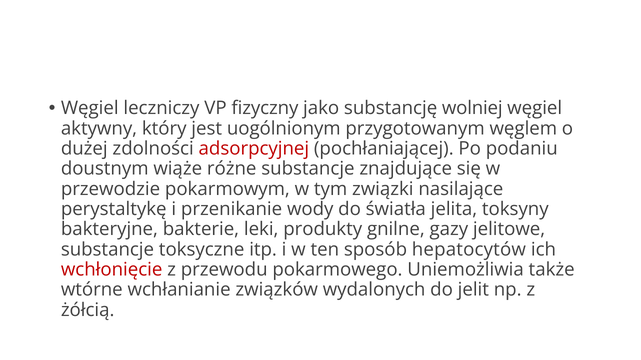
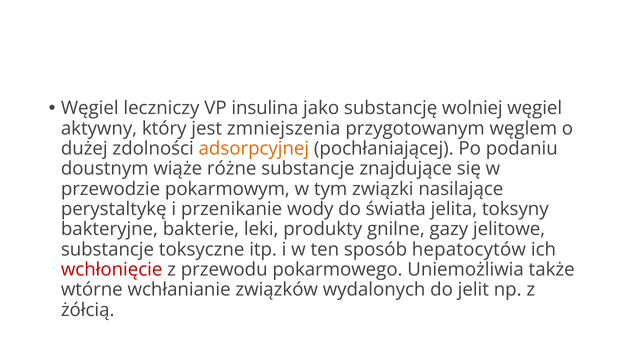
fizyczny: fizyczny -> insulina (265, 108)
uogólnionym: uogólnionym -> zmniejszenia (284, 129)
adsorpcyjnej colour: red -> orange (254, 149)
